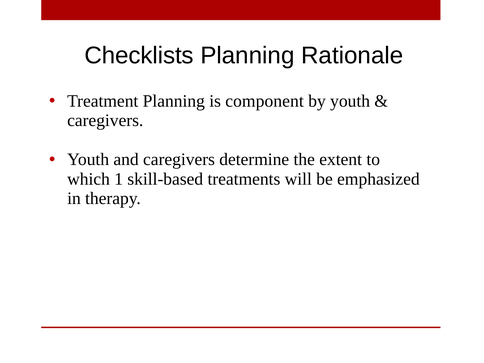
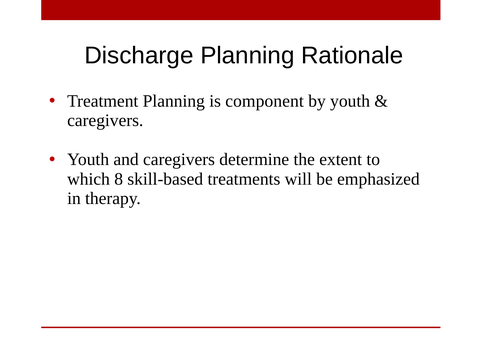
Checklists: Checklists -> Discharge (139, 55)
1: 1 -> 8 (119, 179)
